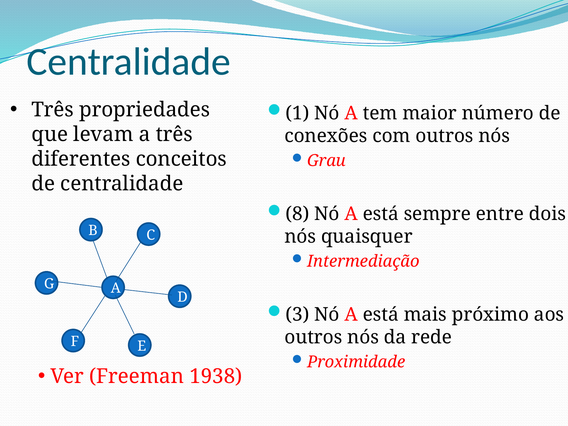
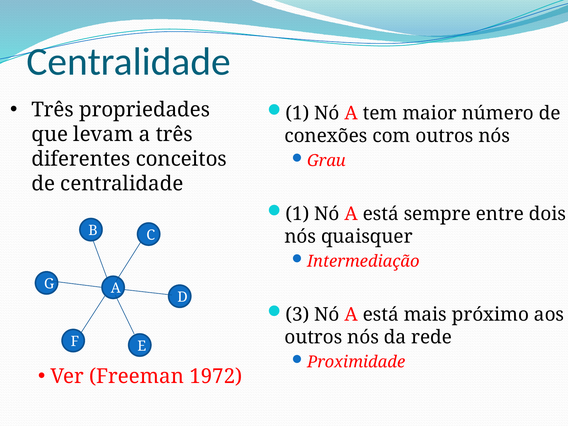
8: 8 -> 1 (297, 214)
1938: 1938 -> 1972 (216, 376)
